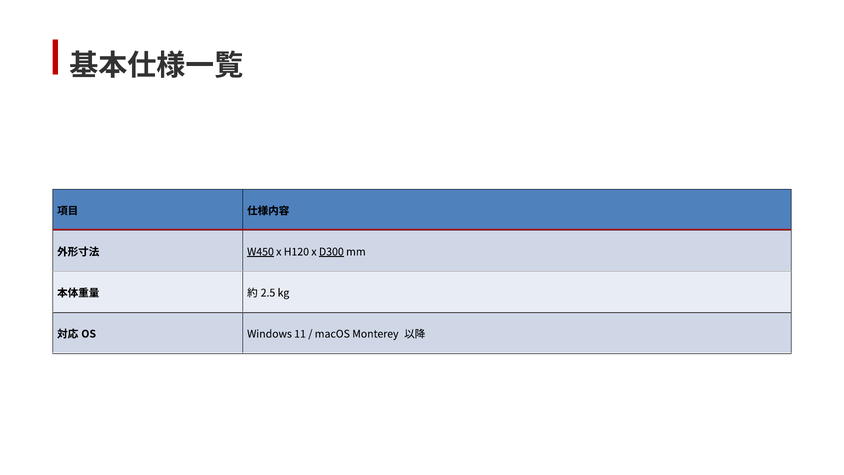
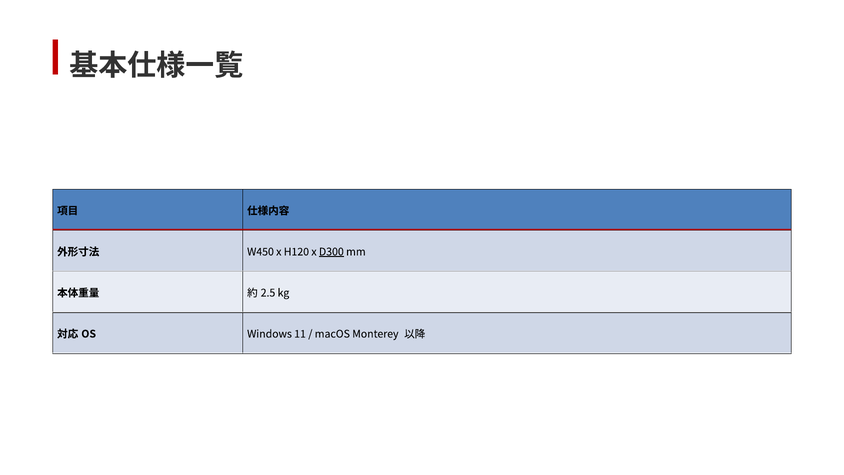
W450 underline: present -> none (260, 252)
